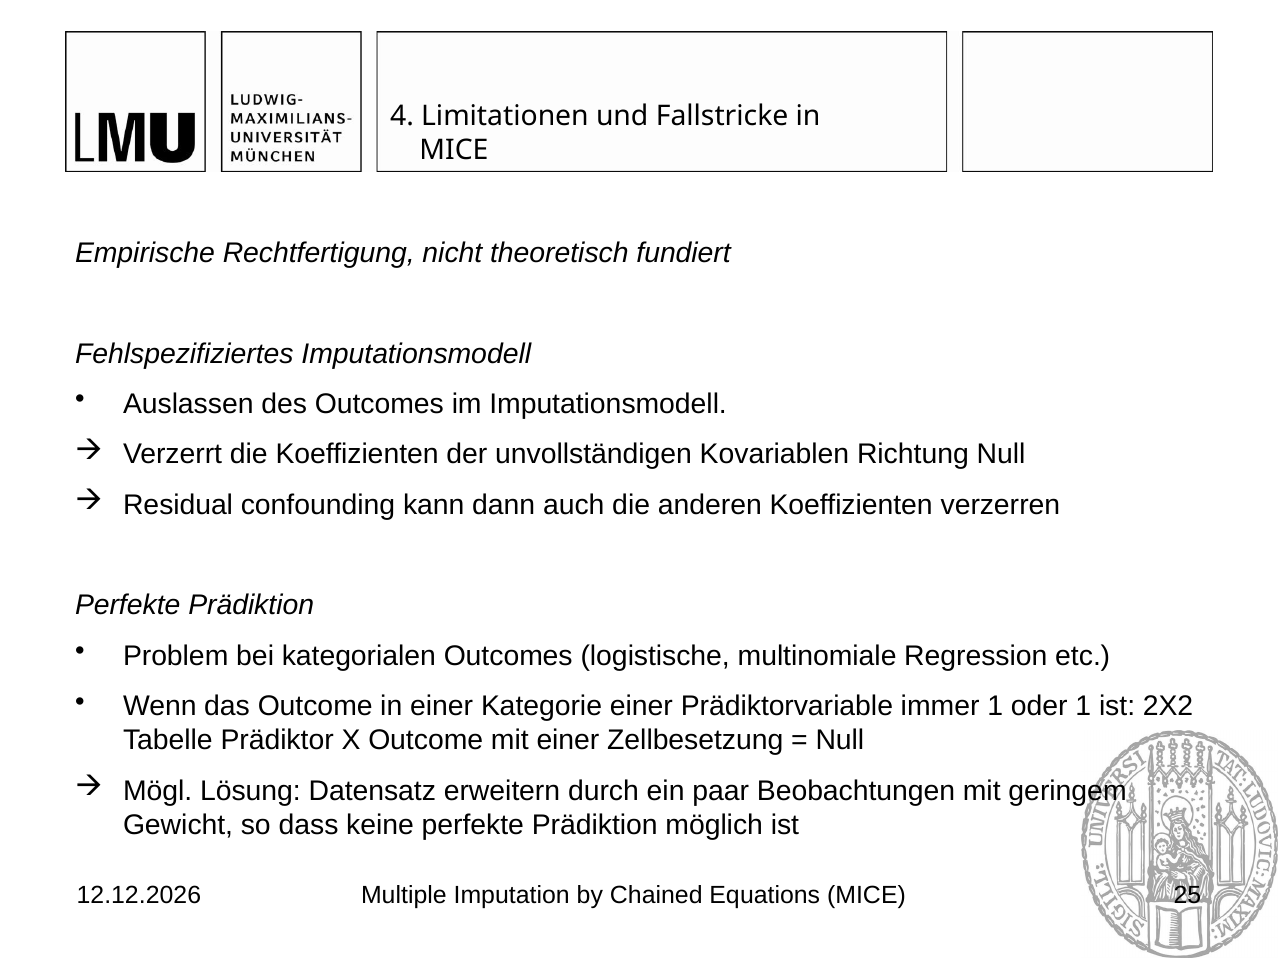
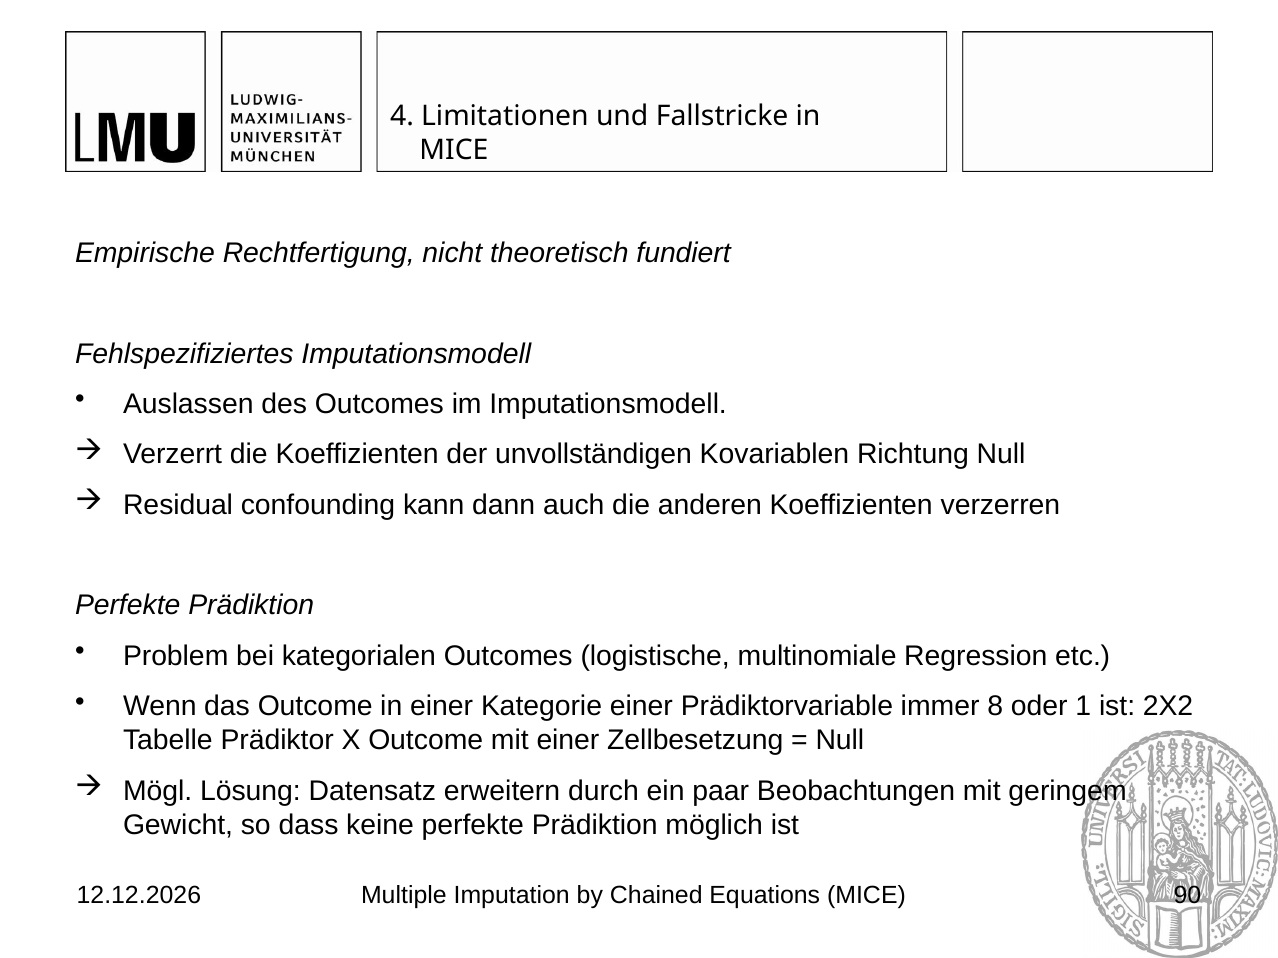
immer 1: 1 -> 8 (995, 707)
25: 25 -> 90 (1187, 896)
